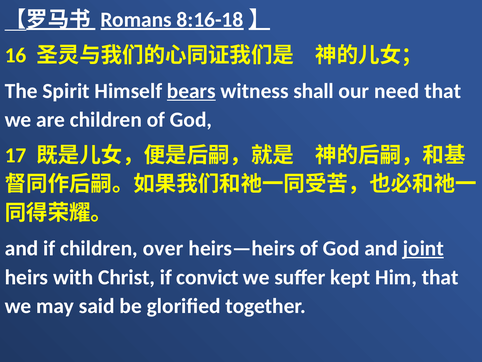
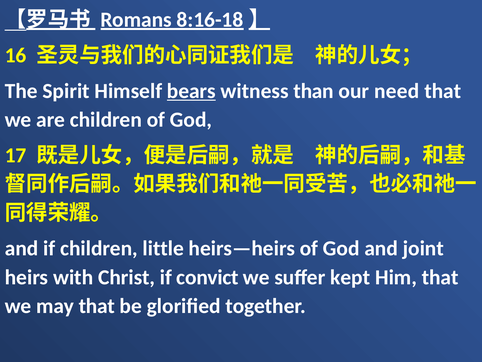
shall: shall -> than (314, 91)
over: over -> little (163, 248)
joint underline: present -> none (423, 248)
may said: said -> that (97, 306)
